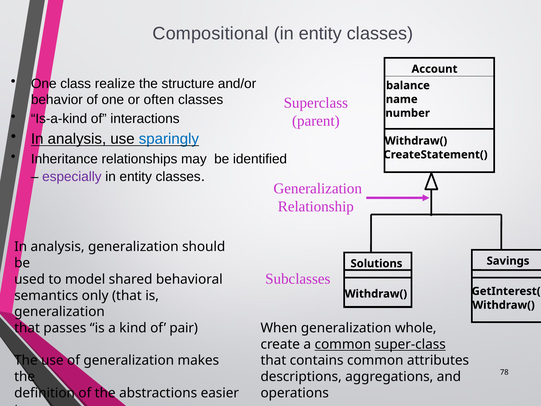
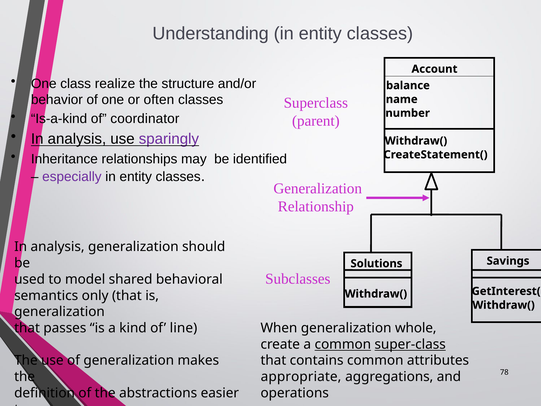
Compositional: Compositional -> Understanding (211, 33)
interactions: interactions -> coordinator (145, 119)
sparingly colour: blue -> purple (169, 139)
pair: pair -> line (184, 328)
descriptions: descriptions -> appropriate (301, 377)
